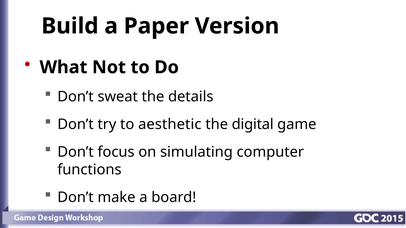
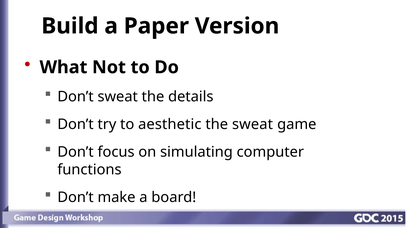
the digital: digital -> sweat (253, 125)
